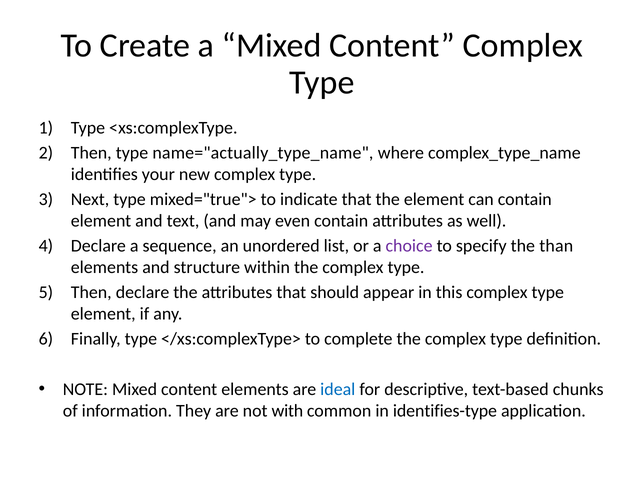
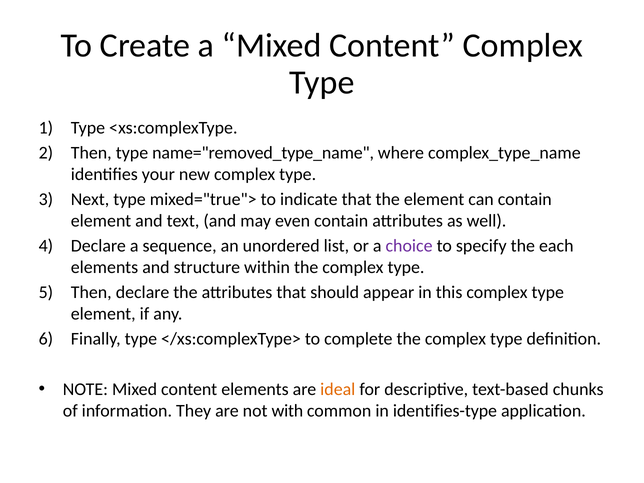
name="actually_type_name: name="actually_type_name -> name="removed_type_name (263, 153)
than: than -> each (556, 246)
ideal colour: blue -> orange (338, 389)
